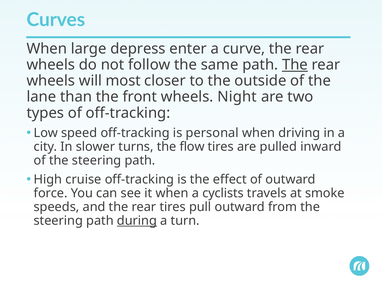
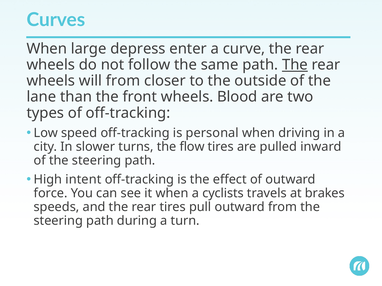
will most: most -> from (123, 81)
Night: Night -> Blood (237, 97)
cruise: cruise -> intent (83, 180)
smoke: smoke -> brakes (325, 194)
during underline: present -> none (137, 221)
